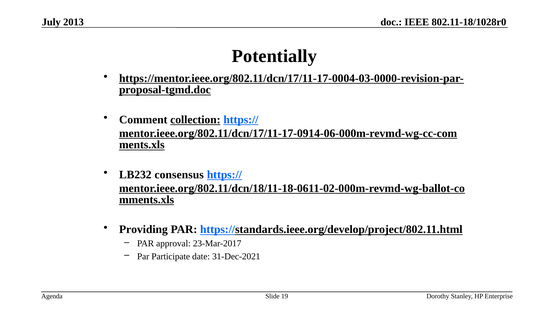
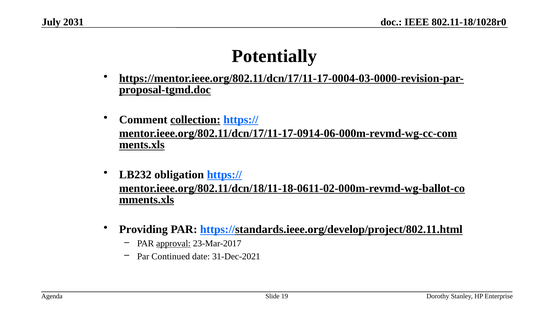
2013: 2013 -> 2031 (74, 22)
consensus: consensus -> obligation (179, 174)
approval underline: none -> present (173, 243)
Participate: Participate -> Continued (171, 256)
